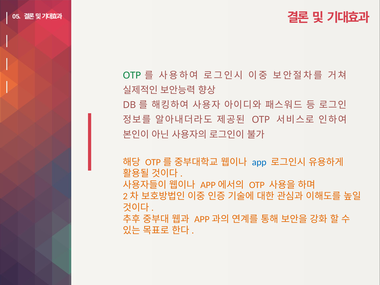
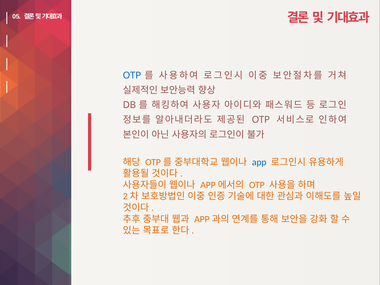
OTP colour: green -> blue (132, 75)
